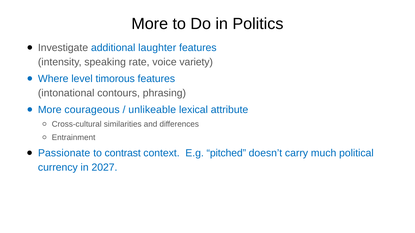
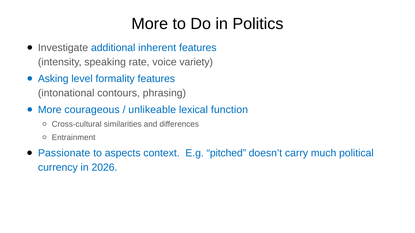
laughter: laughter -> inherent (157, 48)
Where: Where -> Asking (53, 79)
timorous: timorous -> formality (115, 79)
attribute: attribute -> function (229, 110)
contrast: contrast -> aspects (123, 153)
2027: 2027 -> 2026 (104, 168)
